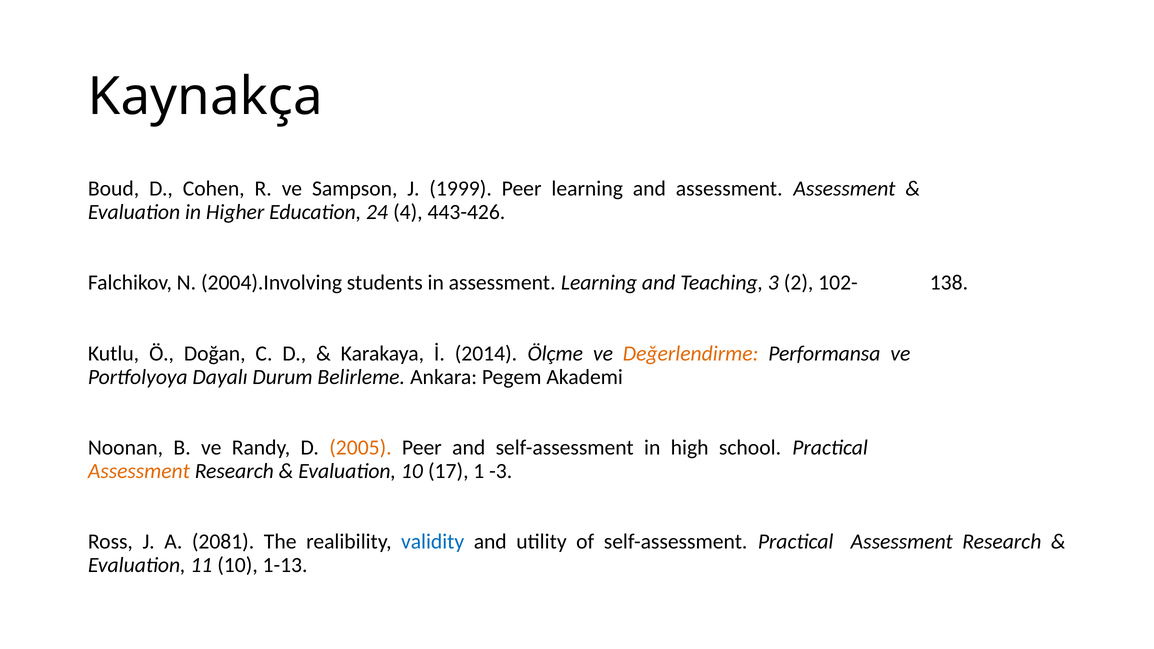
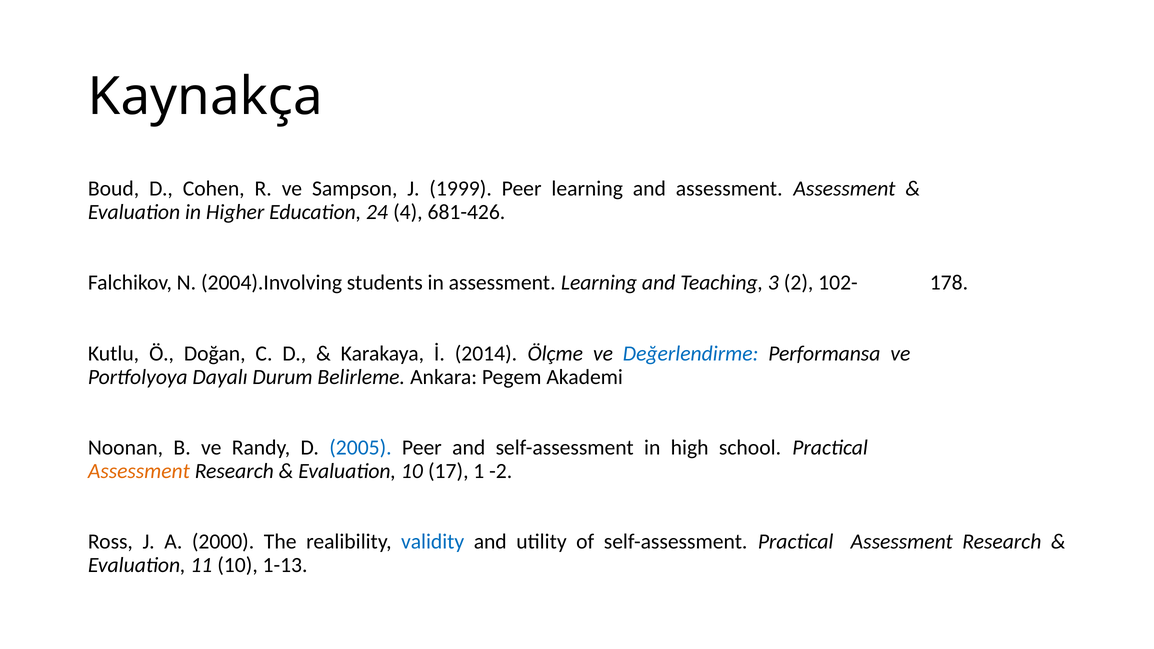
443-426: 443-426 -> 681-426 (466, 212)
138: 138 -> 178 (949, 283)
Değerlendirme colour: orange -> blue (691, 354)
2005 colour: orange -> blue (360, 448)
-3: -3 -> -2 (501, 471)
2081: 2081 -> 2000 (223, 542)
